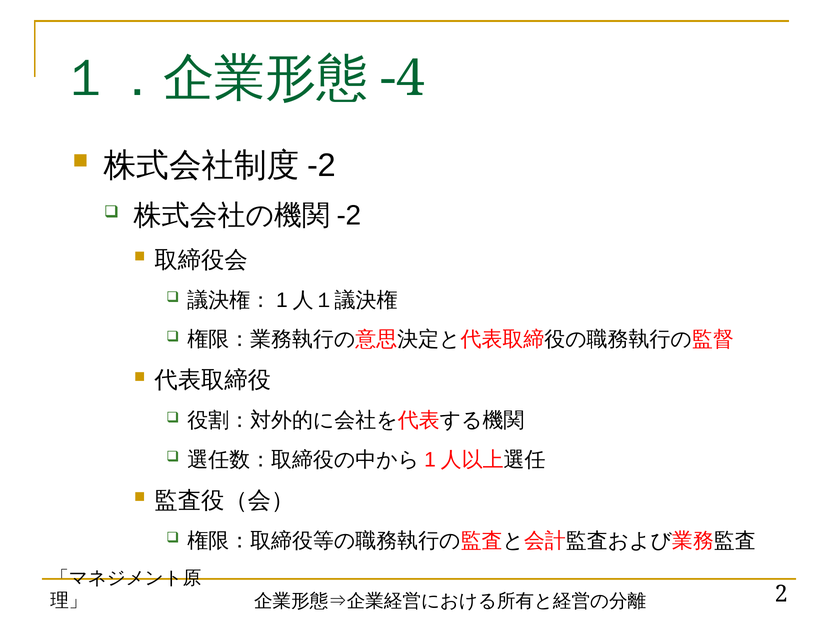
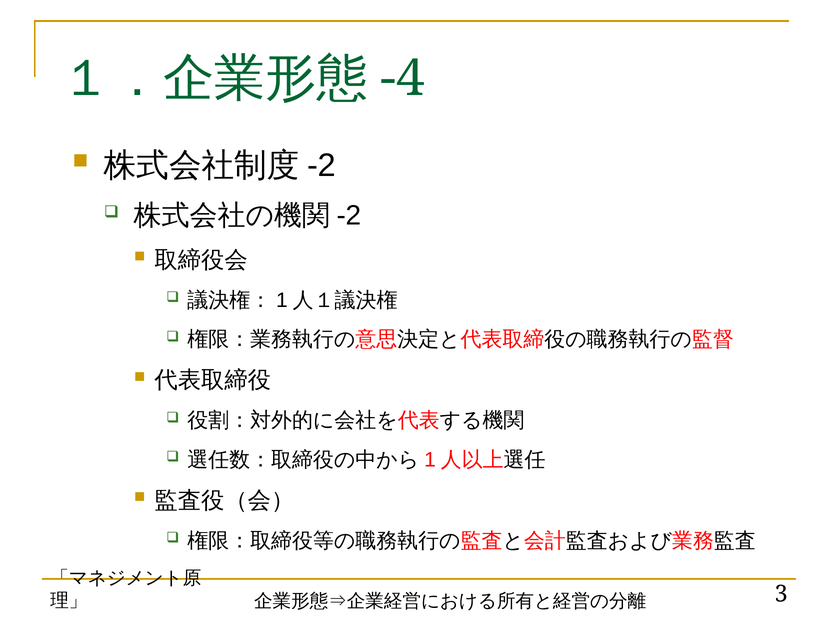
2: 2 -> 3 (781, 594)
